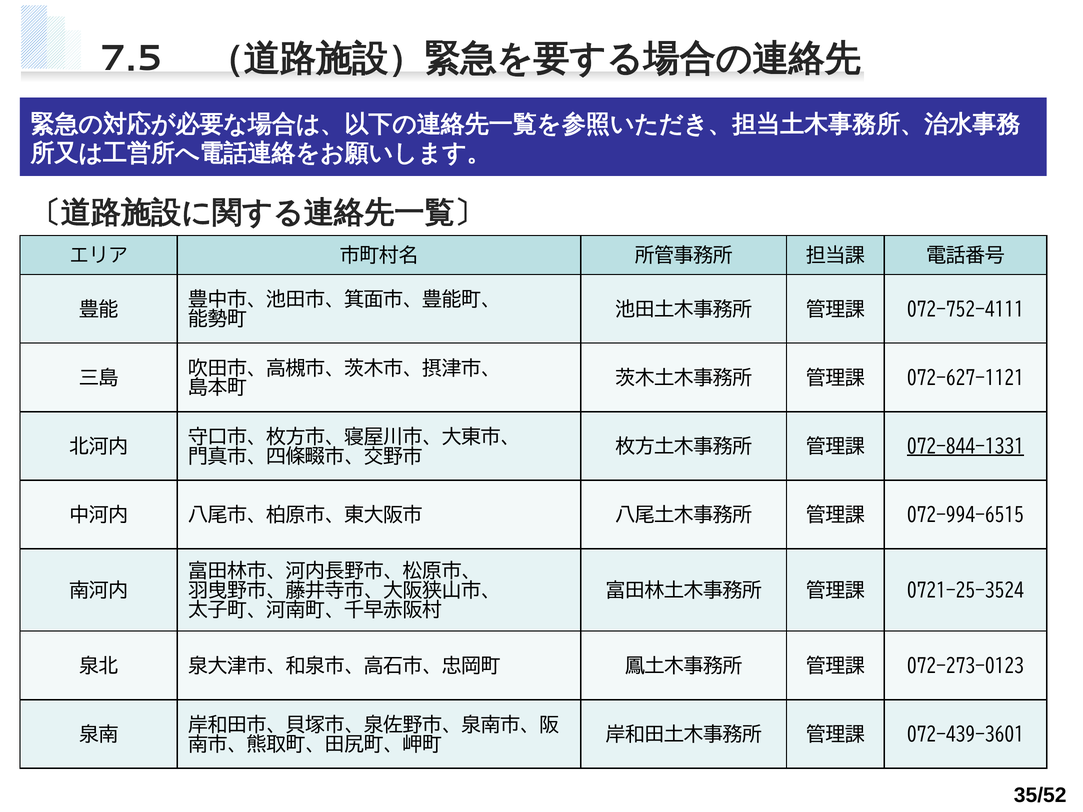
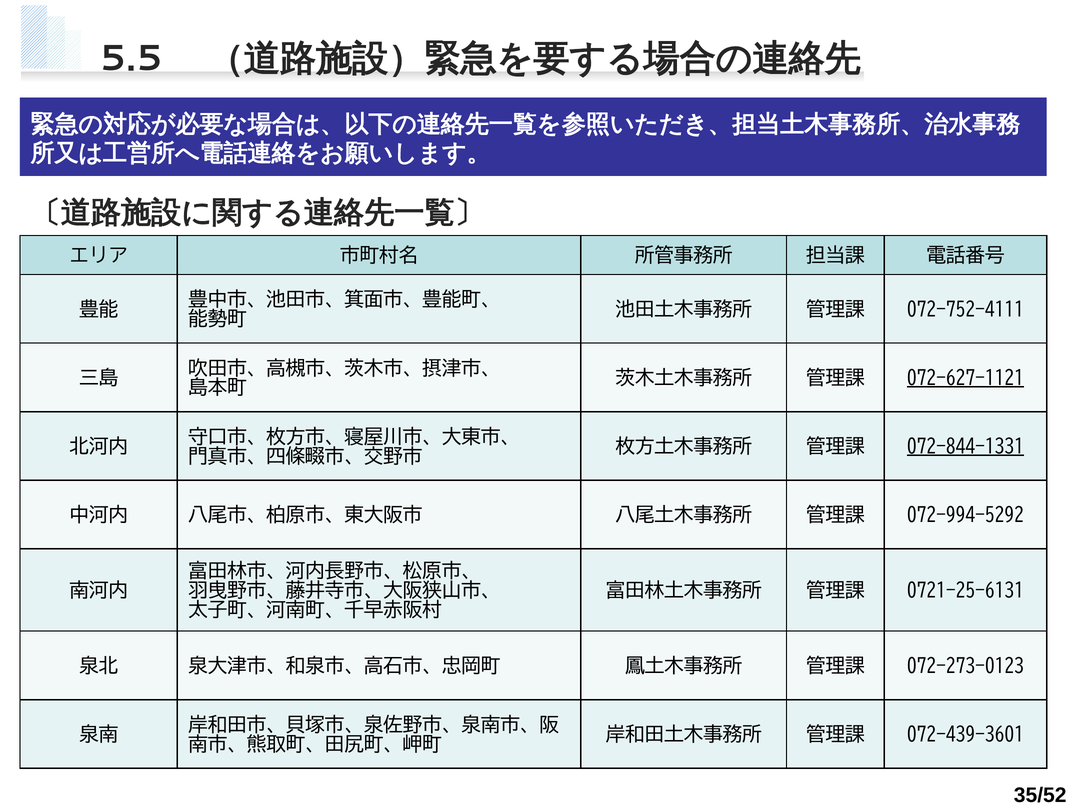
7.5: 7.5 -> 5.5 (131, 58)
072-627-1121 underline: none -> present (965, 378)
072-994-6515: 072-994-6515 -> 072-994-5292 (965, 516)
0721-25-3524: 0721-25-3524 -> 0721-25-6131 (965, 591)
